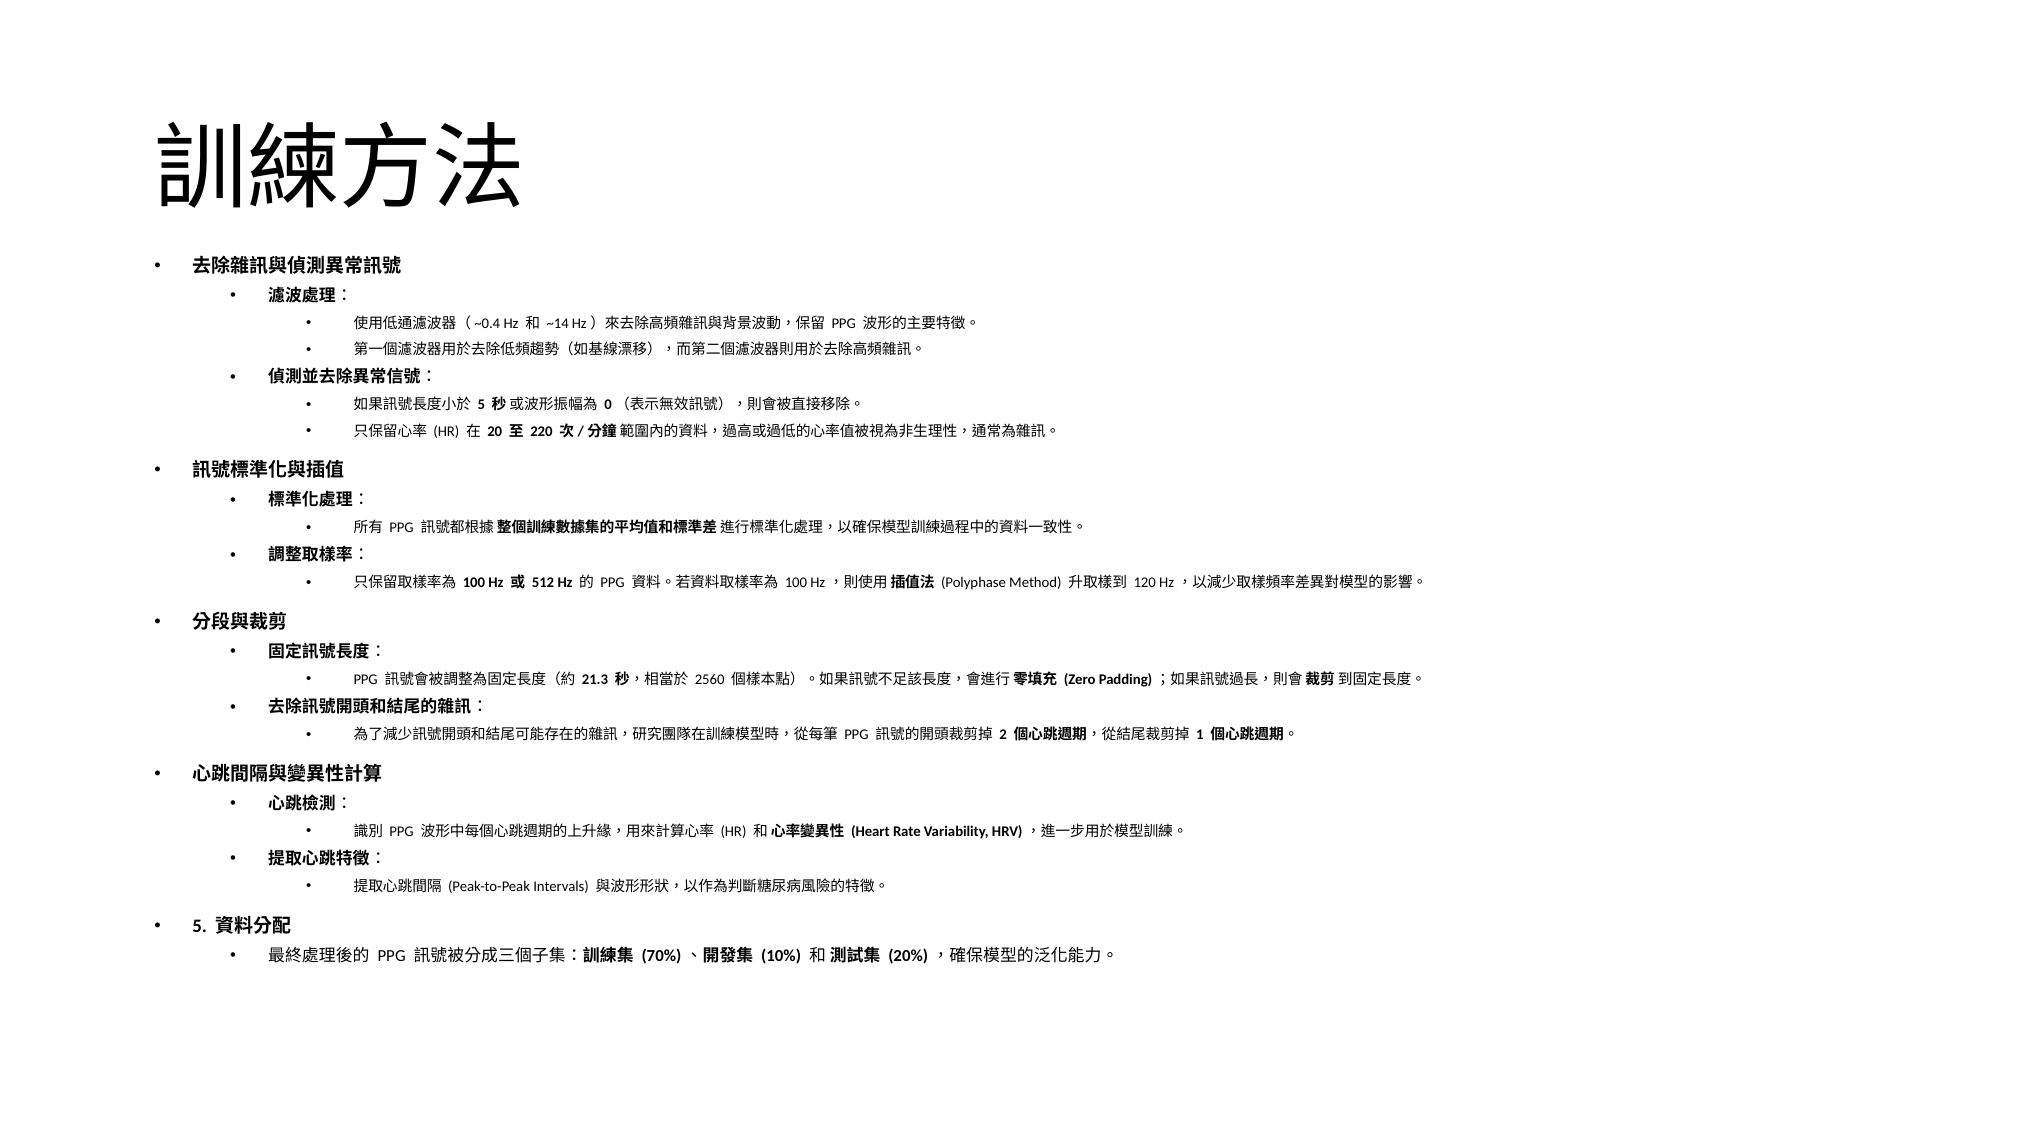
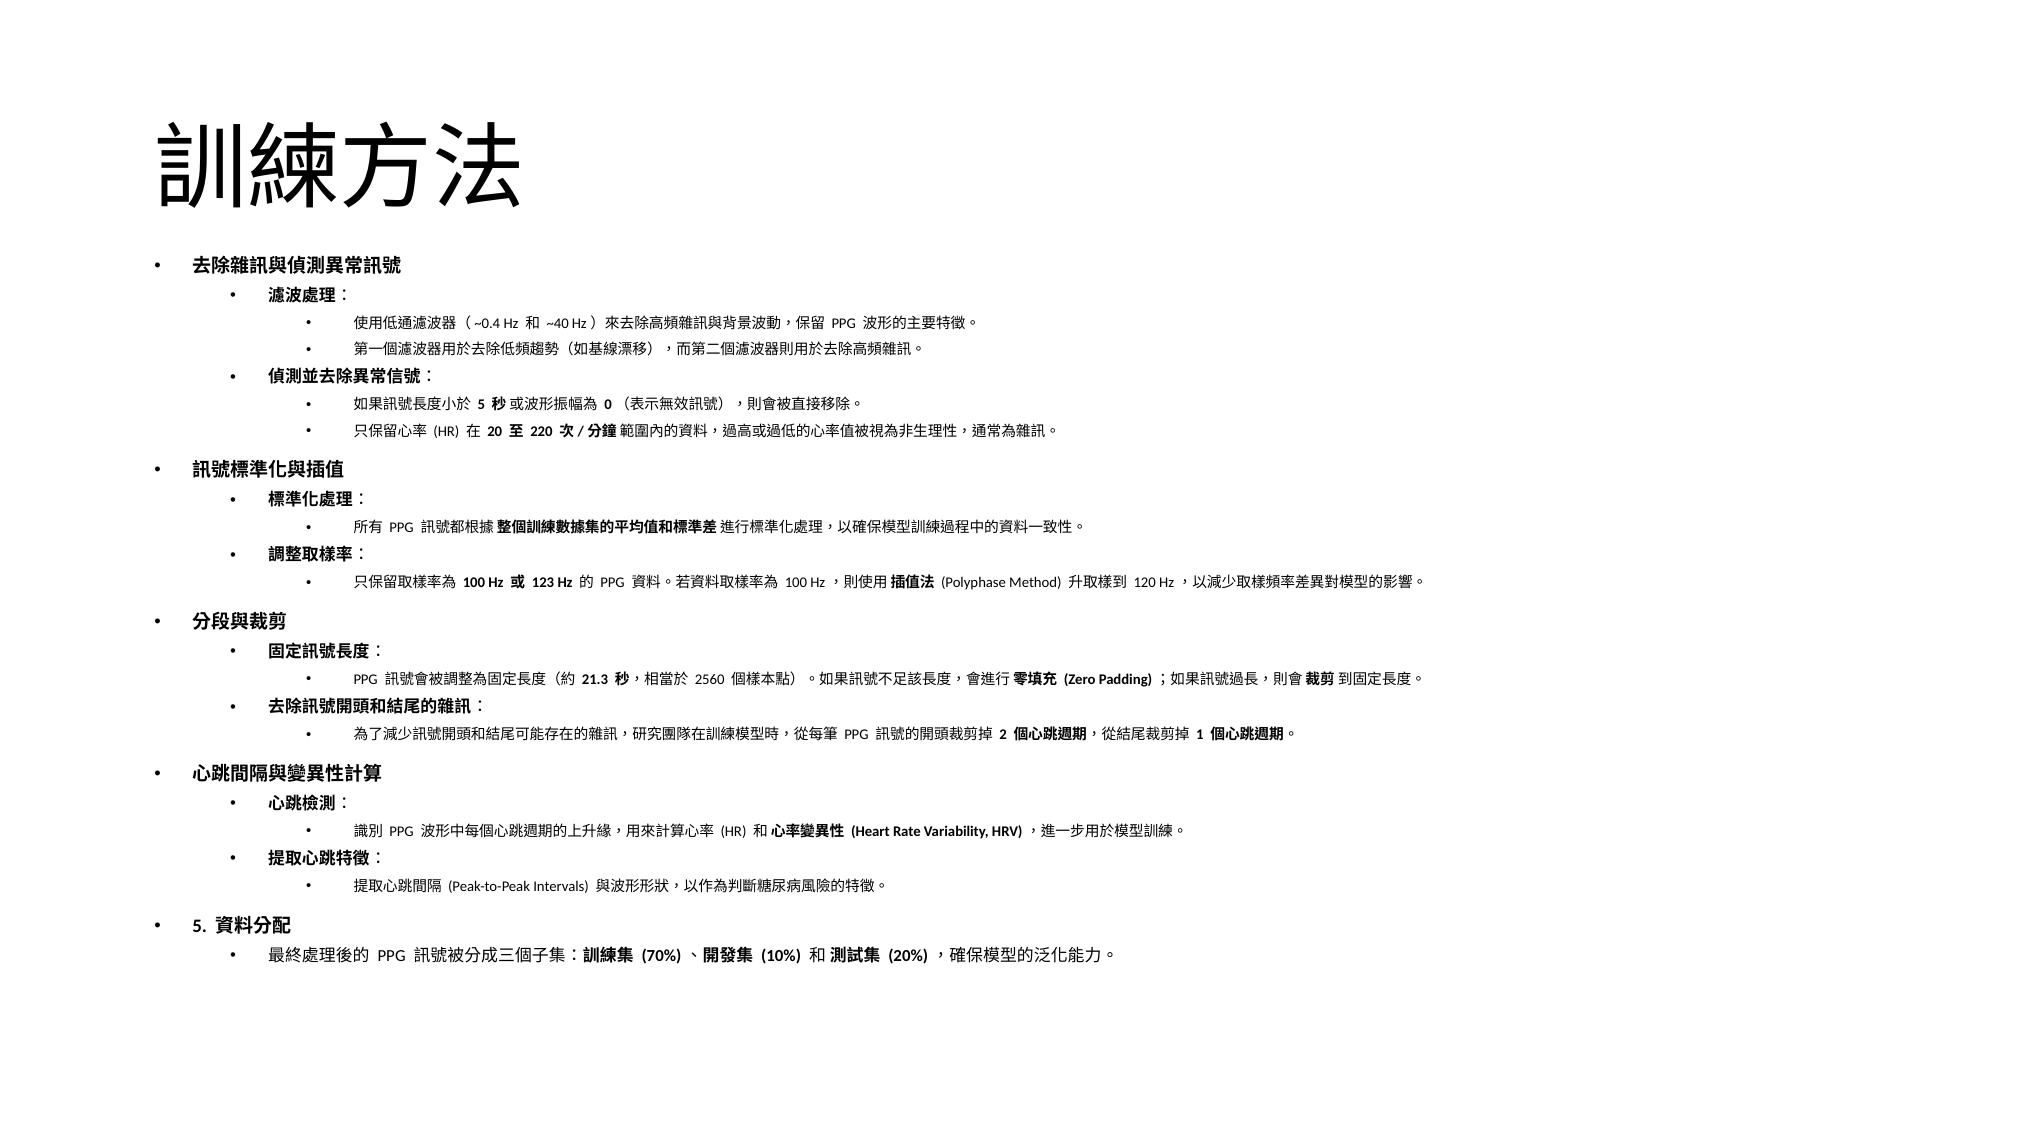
~14: ~14 -> ~40 (558, 323)
512: 512 -> 123 (543, 583)
